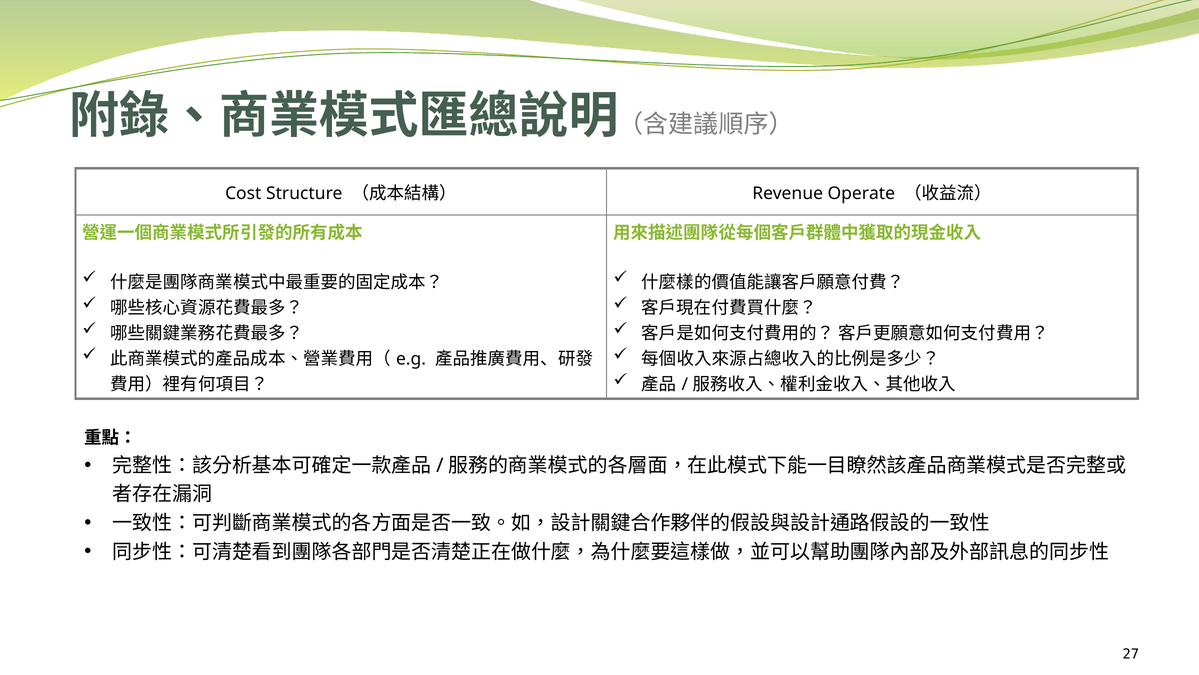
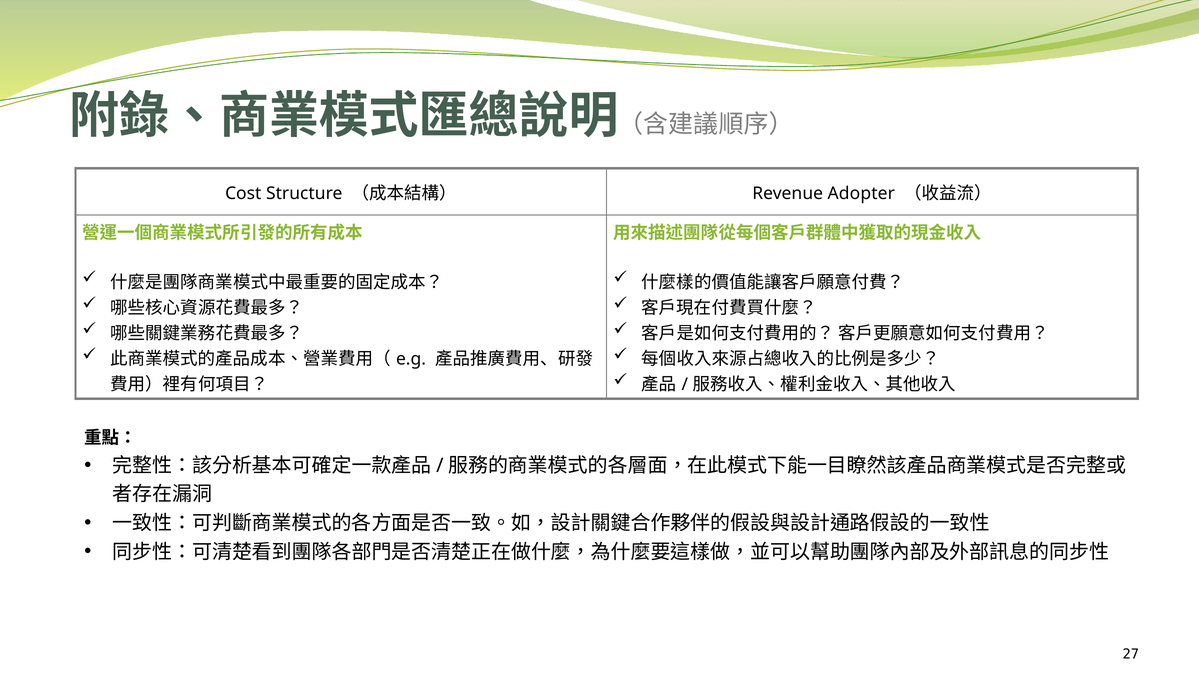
Operate: Operate -> Adopter (861, 193)
